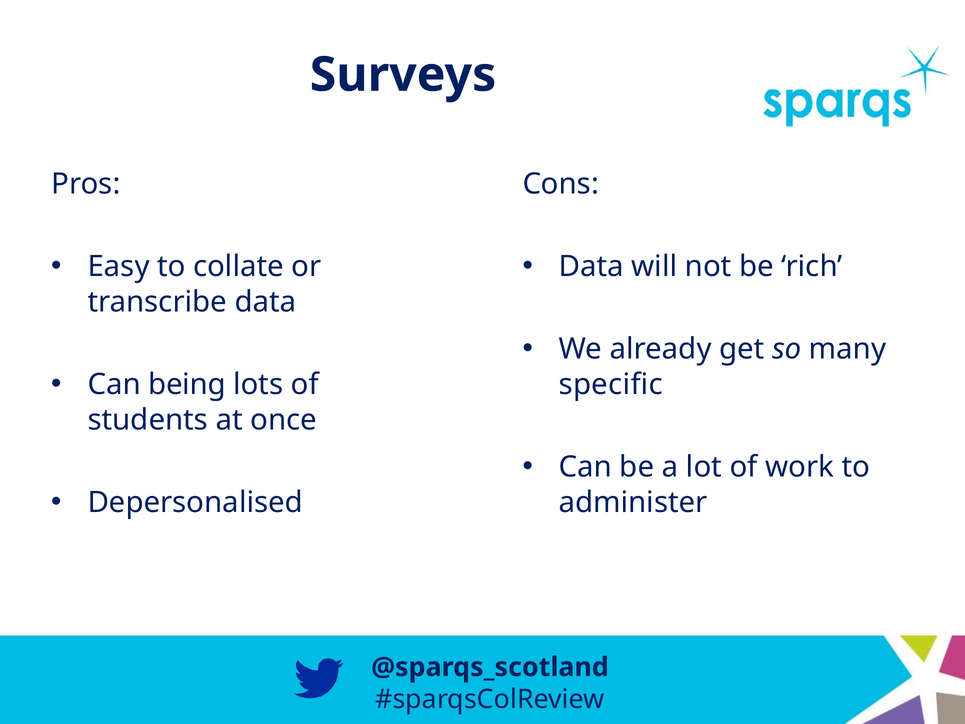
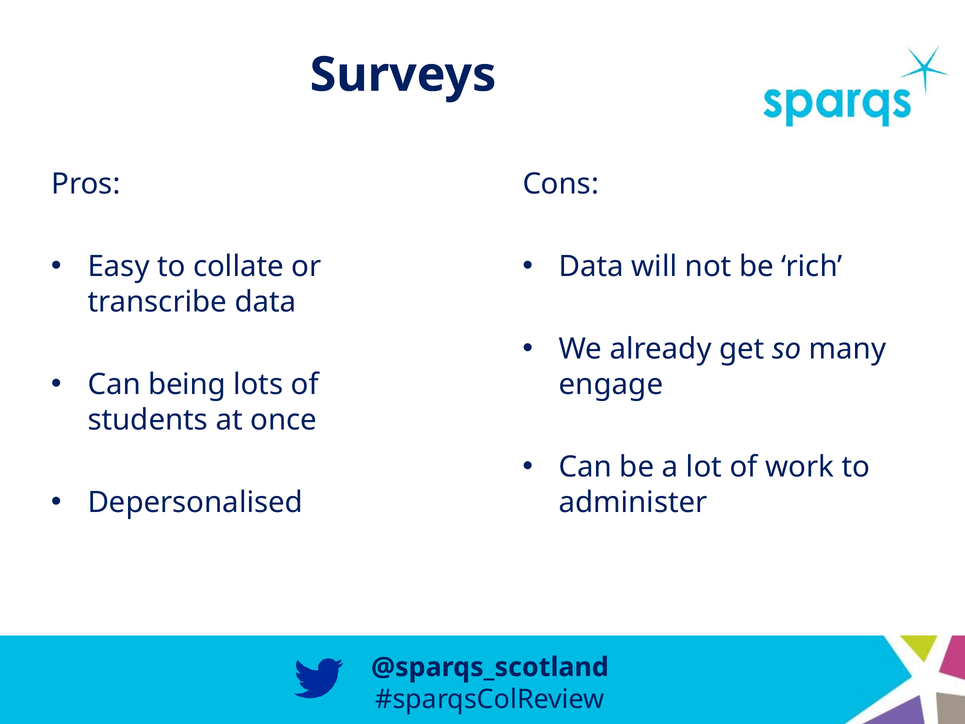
specific: specific -> engage (611, 384)
